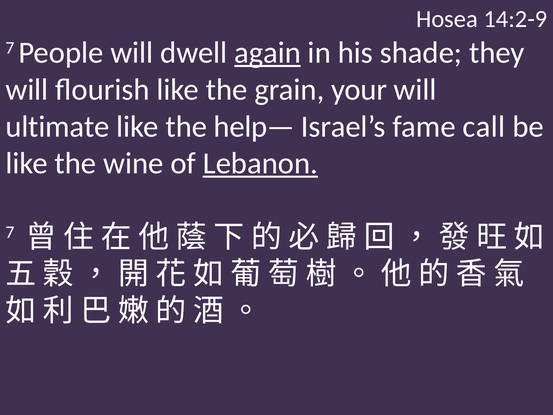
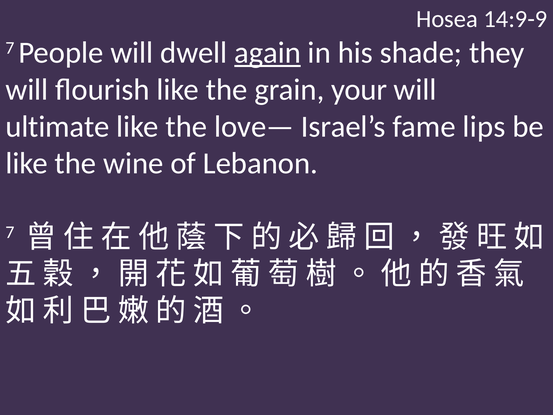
14:2-9: 14:2-9 -> 14:9-9 (515, 19)
help—: help— -> love— (254, 127)
call: call -> lips (484, 127)
Lebanon underline: present -> none (260, 163)
